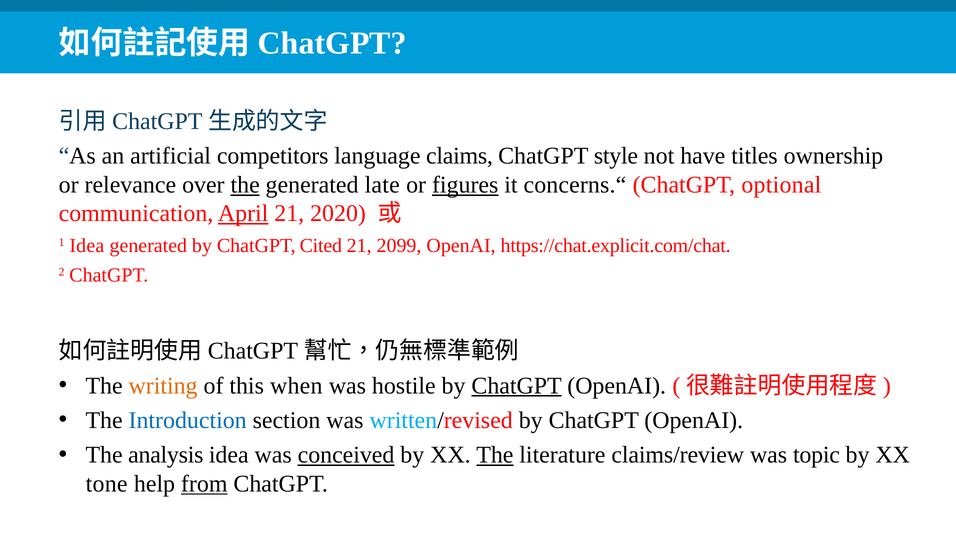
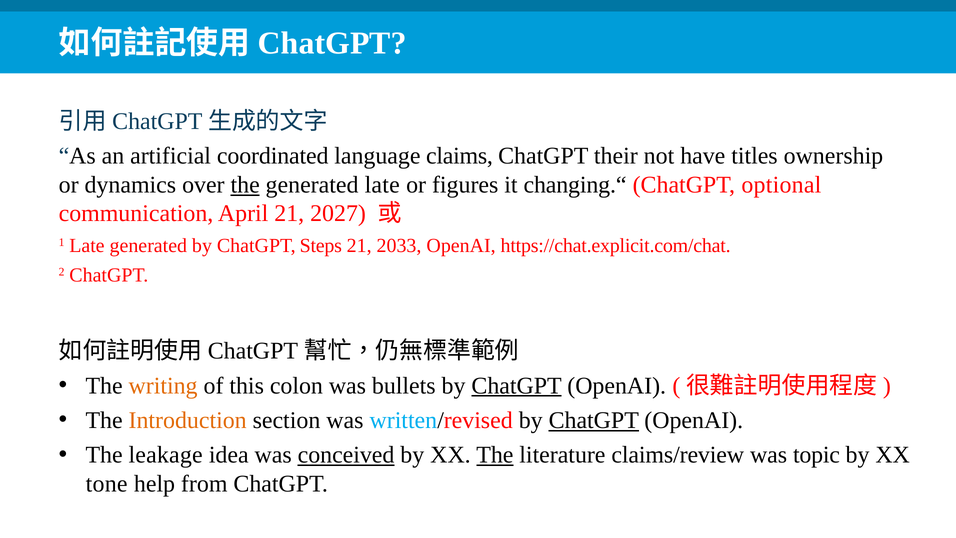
competitors: competitors -> coordinated (273, 156)
style: style -> their (616, 156)
relevance: relevance -> dynamics (130, 185)
figures underline: present -> none (465, 185)
concerns.“: concerns.“ -> changing.“ (575, 185)
April underline: present -> none (243, 213)
2020: 2020 -> 2027 (338, 213)
1 Idea: Idea -> Late (87, 245)
Cited: Cited -> Steps (321, 245)
2099: 2099 -> 2033 (399, 245)
when: when -> colon (296, 385)
hostile: hostile -> bullets (404, 385)
Introduction colour: blue -> orange (188, 420)
ChatGPT underline: none -> present (594, 420)
analysis: analysis -> leakage (166, 455)
from underline: present -> none (204, 484)
